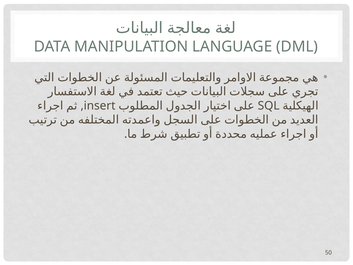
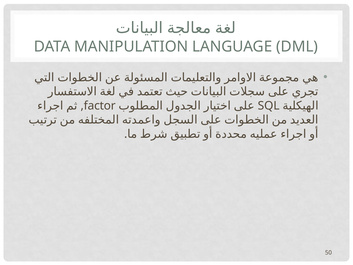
insert: insert -> factor (100, 106)
